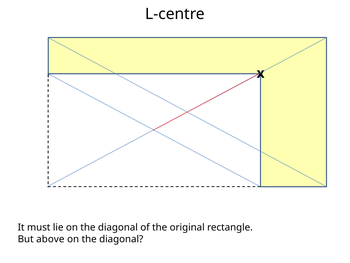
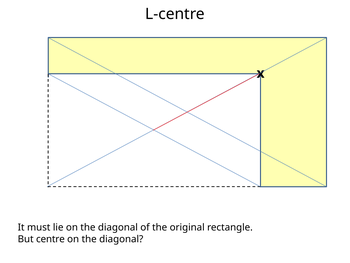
above: above -> centre (50, 239)
